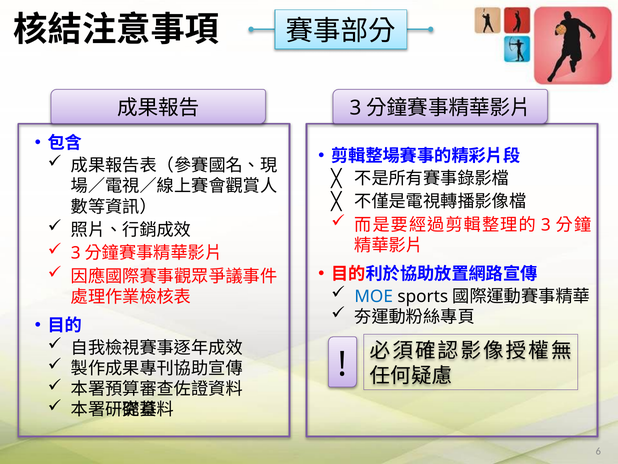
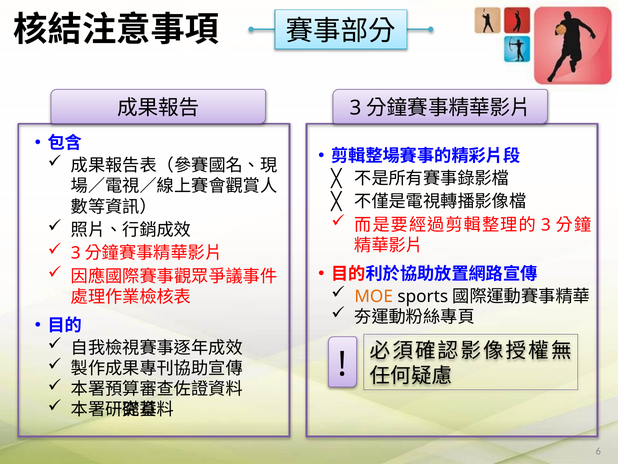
MOE colour: blue -> orange (374, 296)
